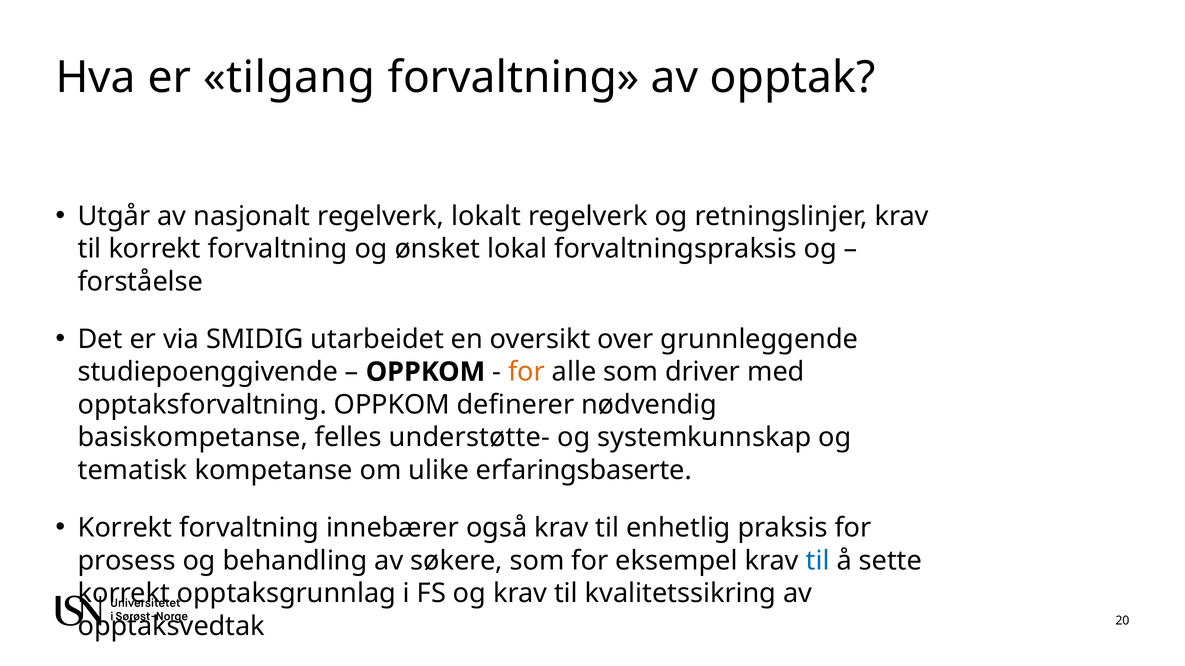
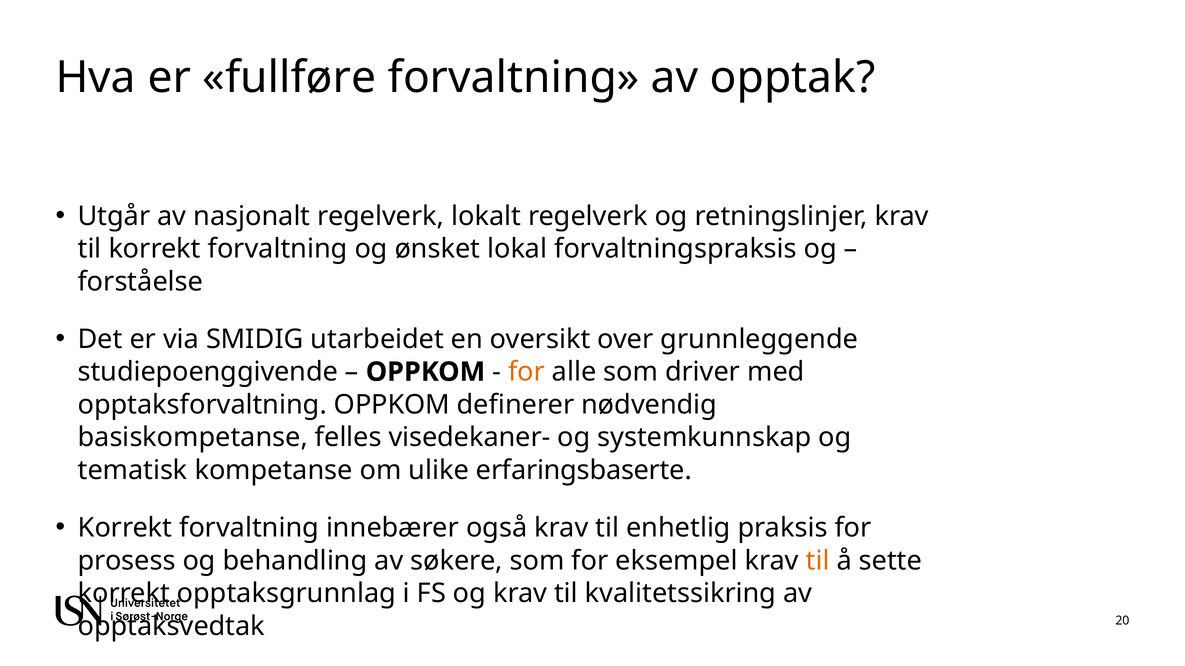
tilgang: tilgang -> fullføre (289, 77)
understøtte-: understøtte- -> visedekaner- (470, 438)
til colour: blue -> orange (818, 561)
